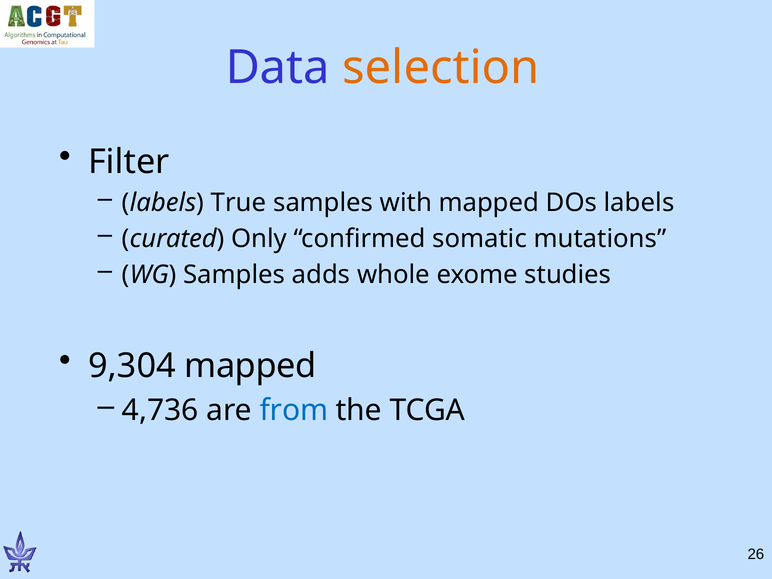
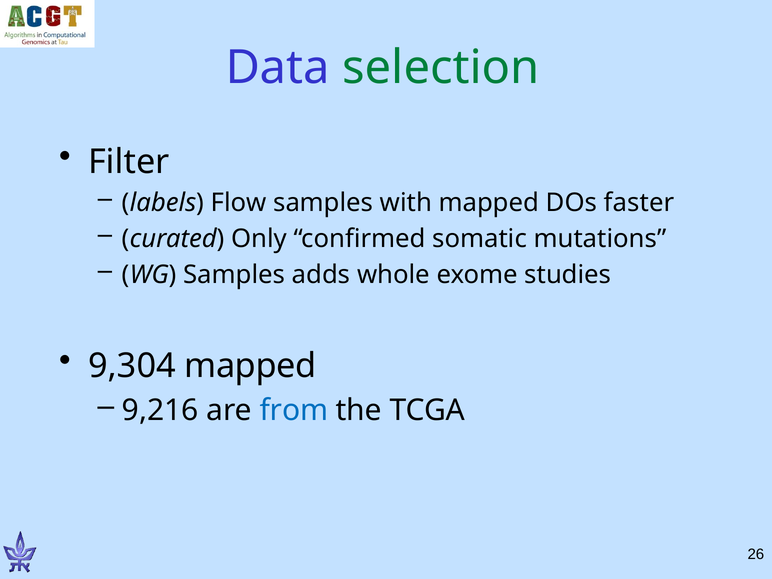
selection colour: orange -> green (441, 68)
True: True -> Flow (239, 203)
DOs labels: labels -> faster (639, 203)
4,736: 4,736 -> 9,216 (160, 410)
